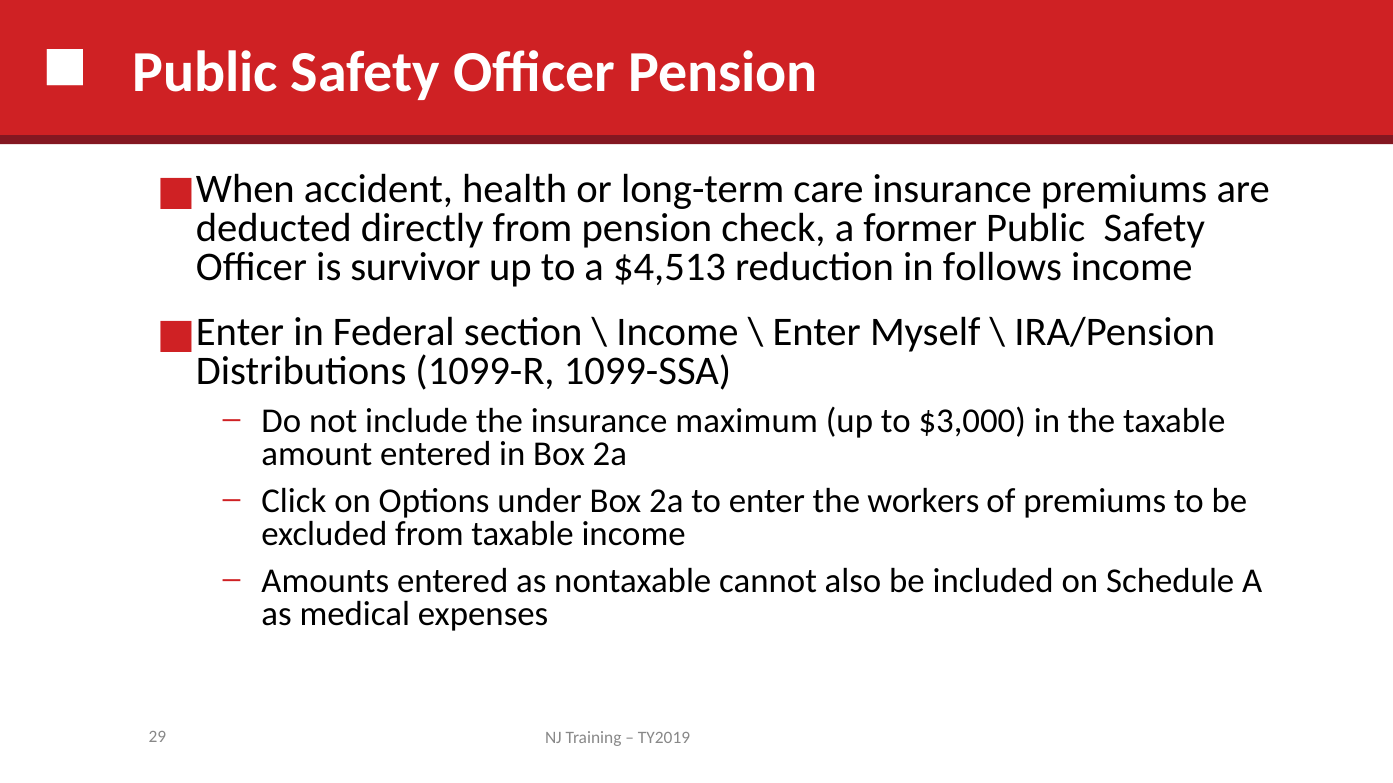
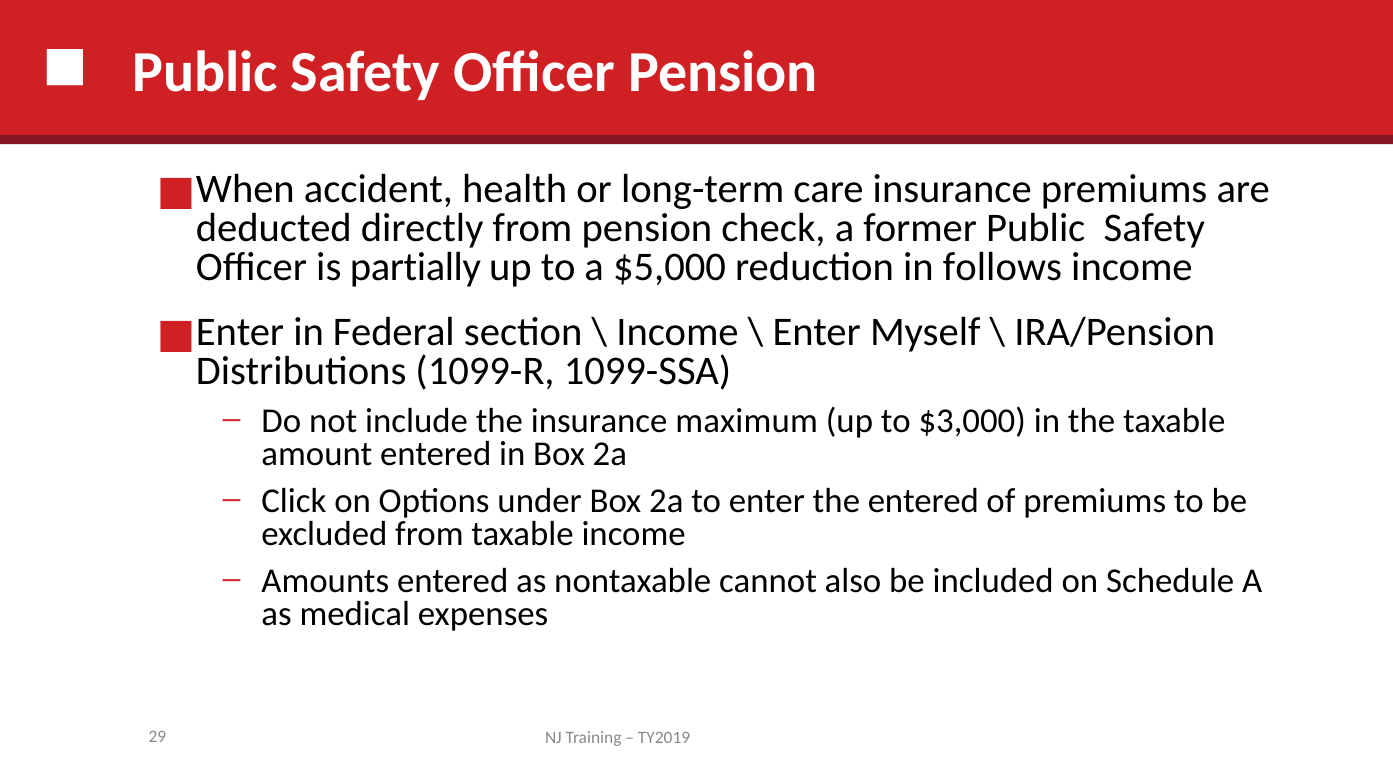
survivor: survivor -> partially (415, 268)
$4,513: $4,513 -> $5,000 (670, 268)
the workers: workers -> entered (923, 501)
